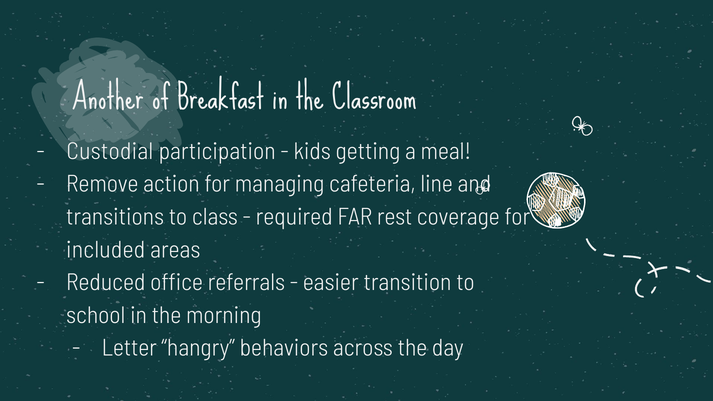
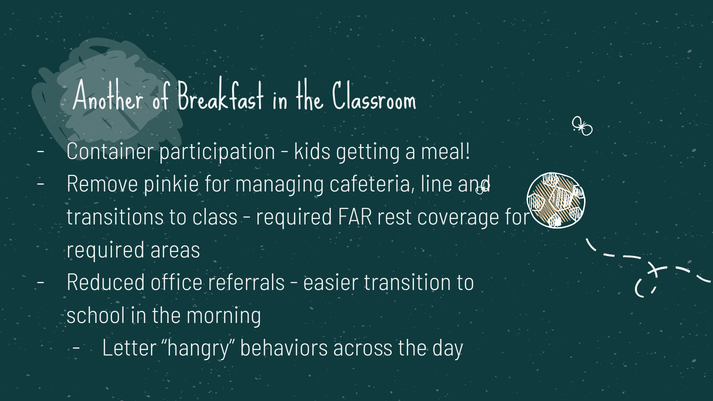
Custodial: Custodial -> Container (110, 151)
action: action -> pinkie (171, 184)
included: included -> required (106, 250)
